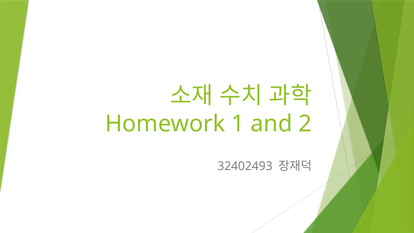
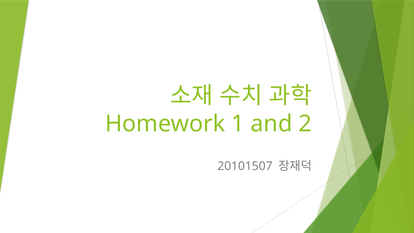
32402493: 32402493 -> 20101507 (245, 166)
